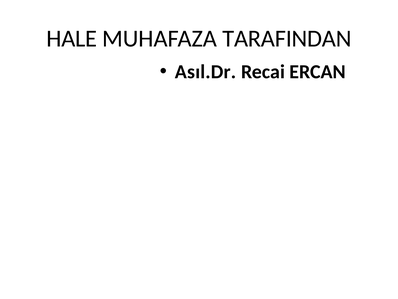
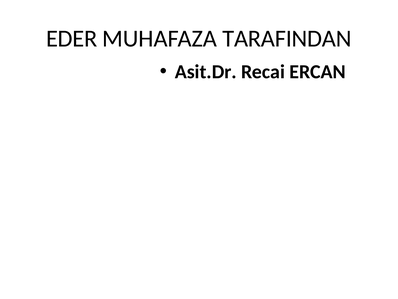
HALE: HALE -> EDER (72, 39)
Asıl.Dr: Asıl.Dr -> Asit.Dr (206, 72)
